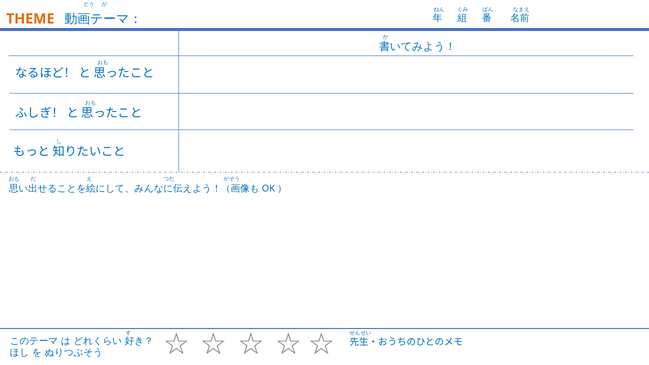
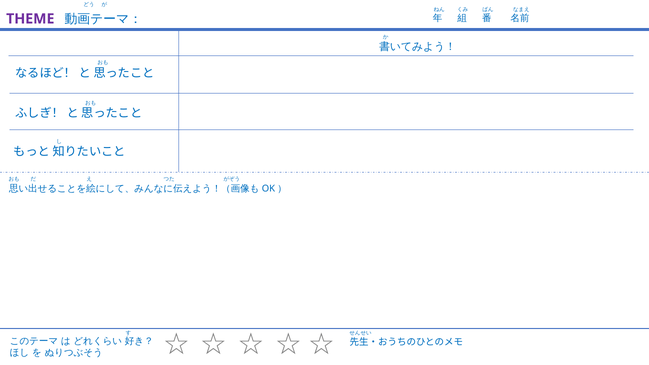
THEME colour: orange -> purple (30, 19)
